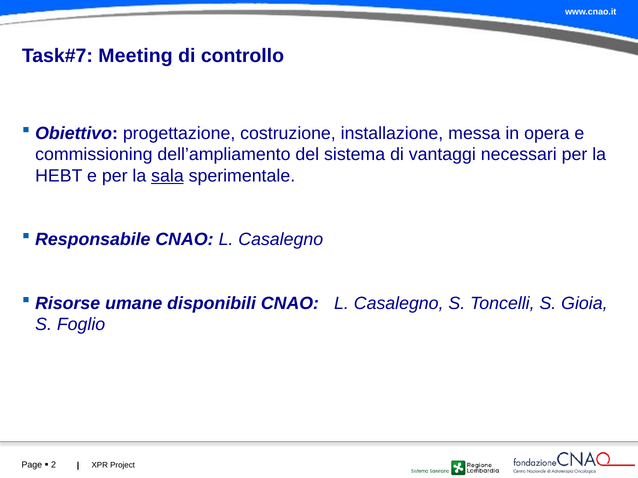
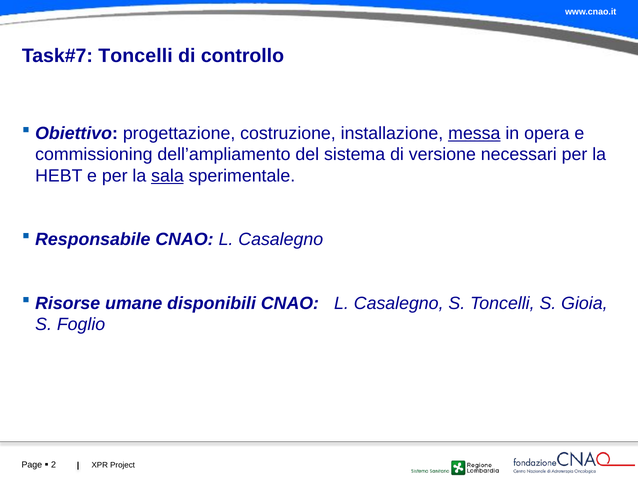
Meeting: Meeting -> Toncelli (136, 56)
messa underline: none -> present (474, 133)
vantaggi: vantaggi -> versione (442, 155)
